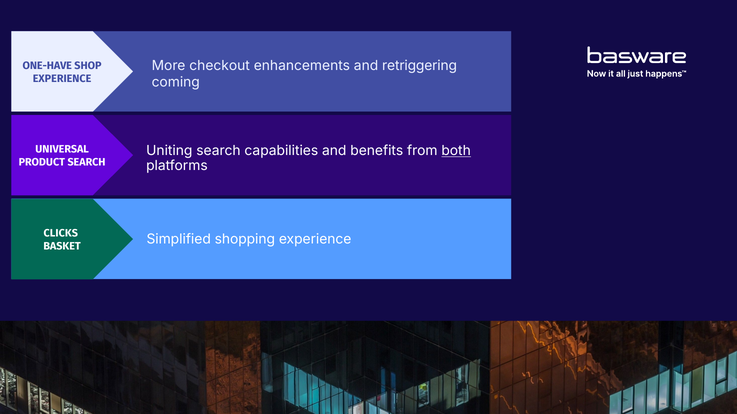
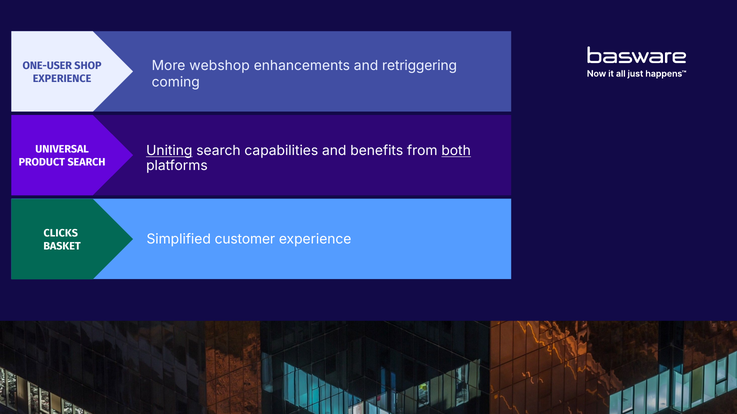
checkout: checkout -> webshop (220, 66)
ONE-HAVE: ONE-HAVE -> ONE-USER (47, 66)
Uniting underline: none -> present (169, 151)
shopping: shopping -> customer (245, 239)
